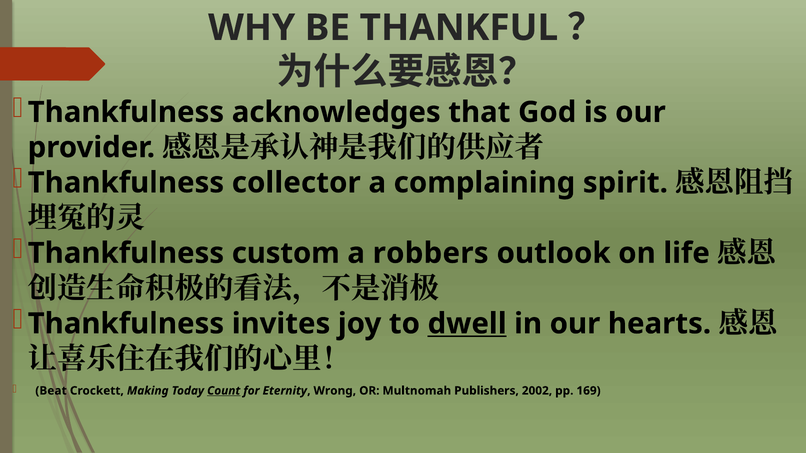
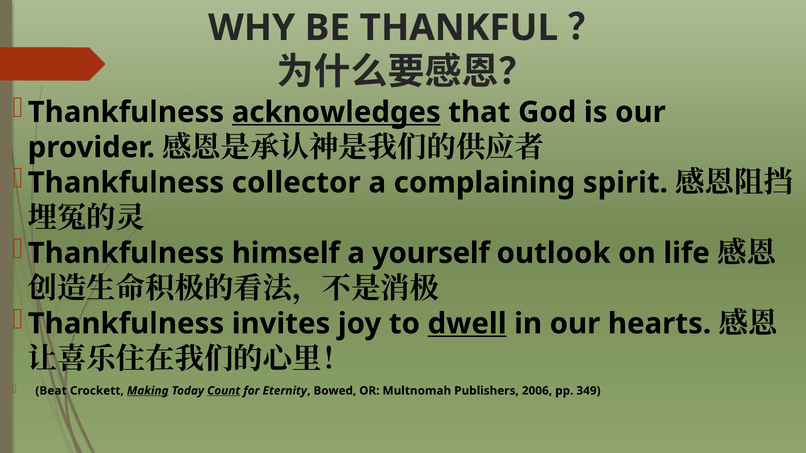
acknowledges underline: none -> present (336, 112)
custom: custom -> himself (286, 253)
robbers: robbers -> yourself (431, 253)
Making underline: none -> present (148, 391)
Wrong: Wrong -> Bowed (335, 391)
2002: 2002 -> 2006 (537, 391)
169: 169 -> 349 (589, 391)
